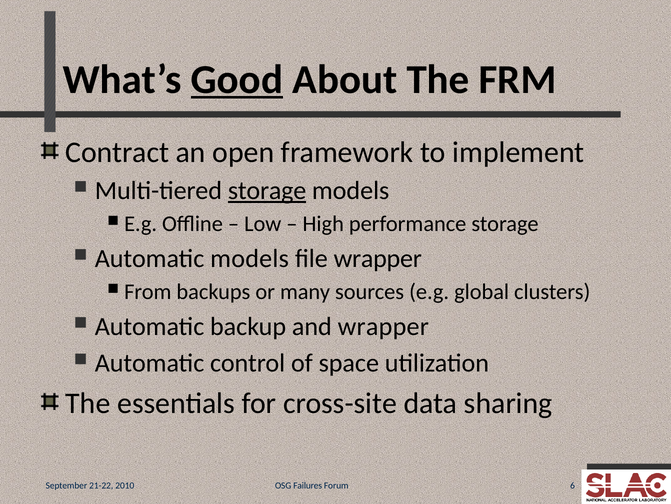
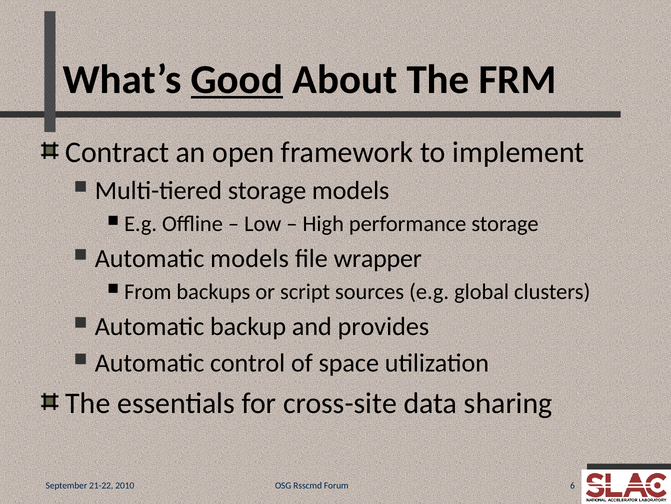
storage underline: present -> none (267, 190)
many: many -> script (305, 292)
and wrapper: wrapper -> provides (383, 326)
Failures: Failures -> Rsscmd (308, 485)
